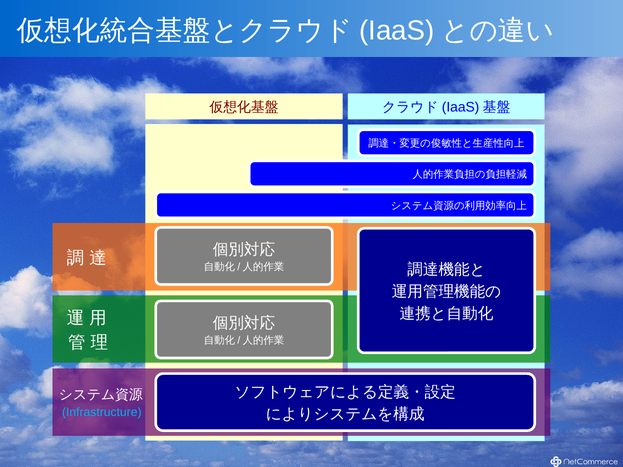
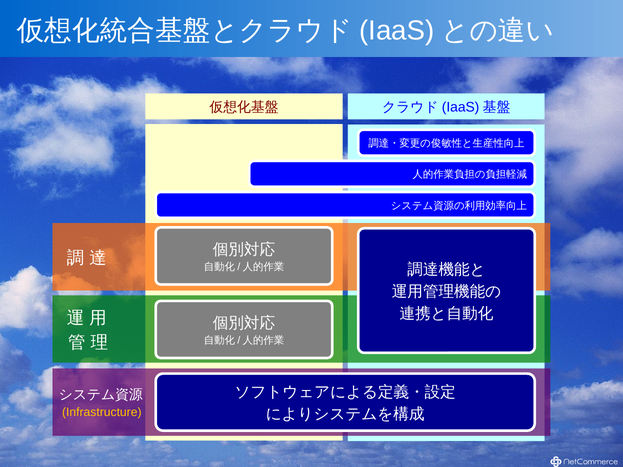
Infrastructure colour: light blue -> yellow (102, 413)
